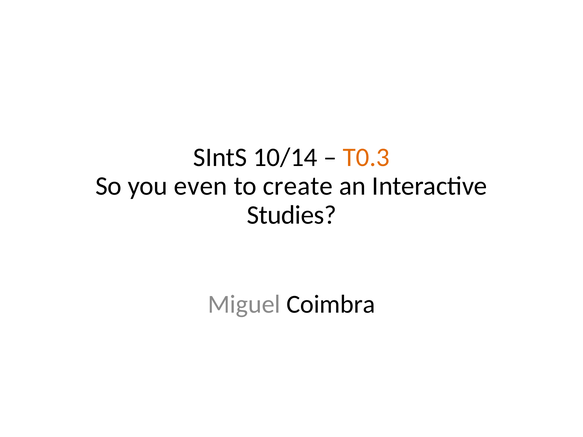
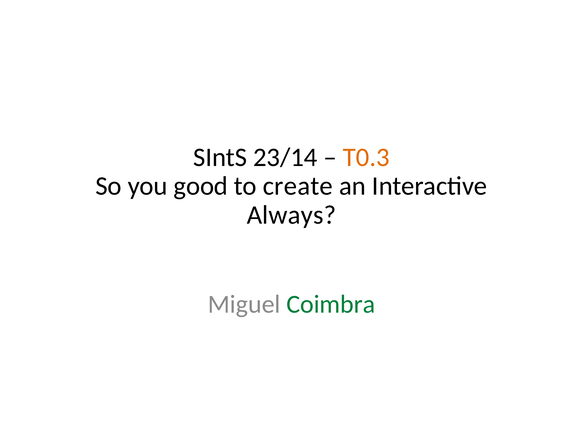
10/14: 10/14 -> 23/14 (285, 157)
even: even -> good (201, 186)
Studies: Studies -> Always (291, 215)
Coimbra colour: black -> green (331, 304)
